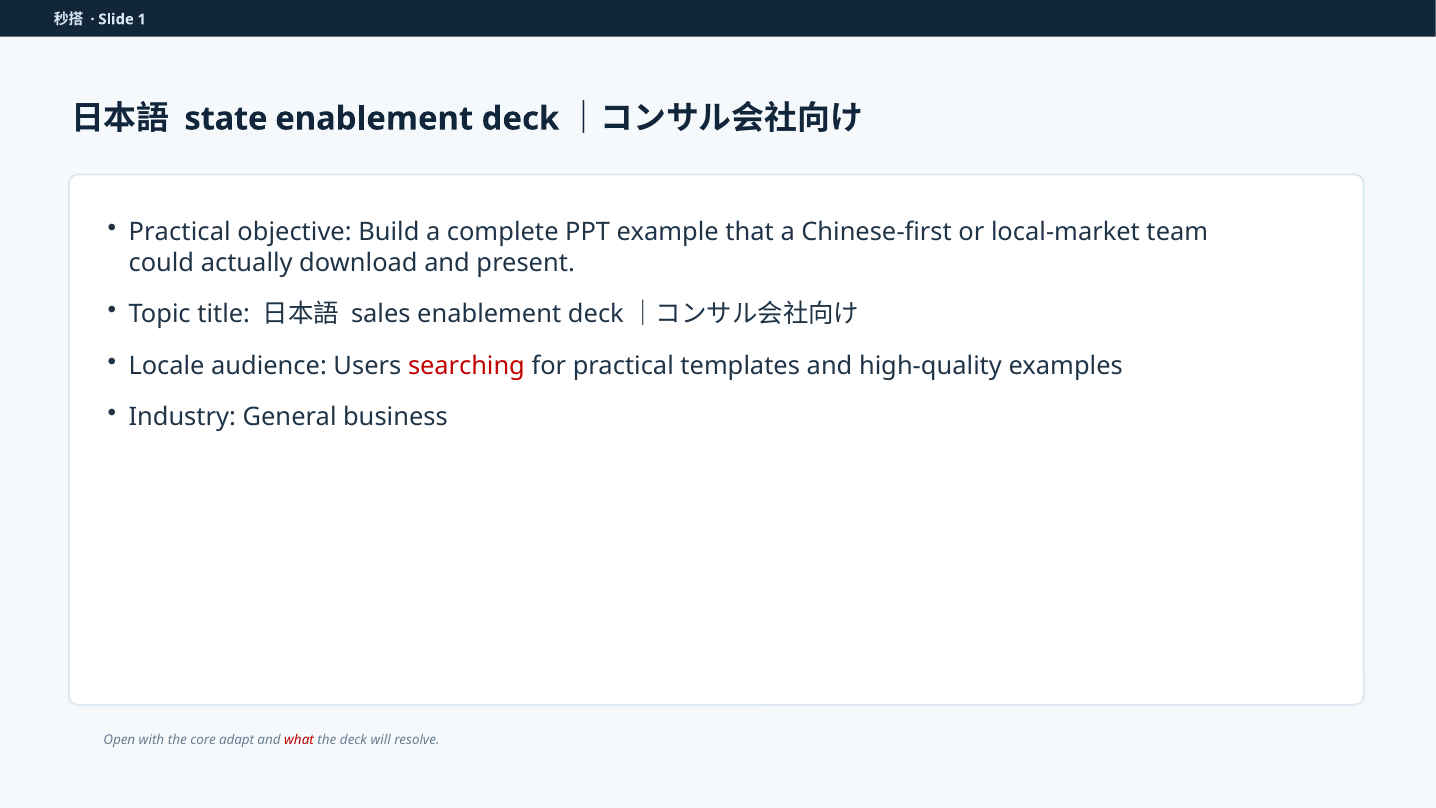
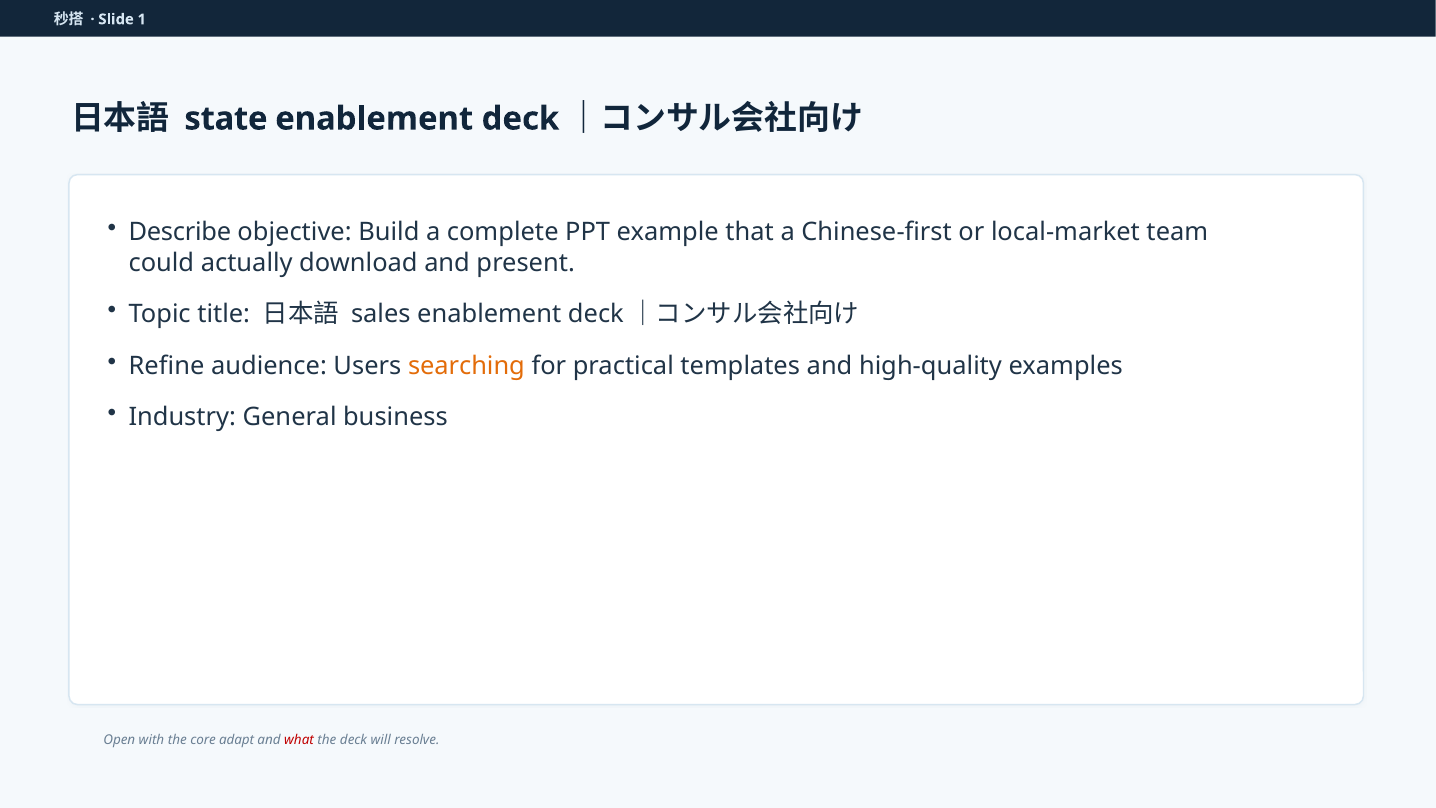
Practical: Practical -> Describe (180, 232)
Locale: Locale -> Refine (166, 366)
searching colour: red -> orange (466, 366)
